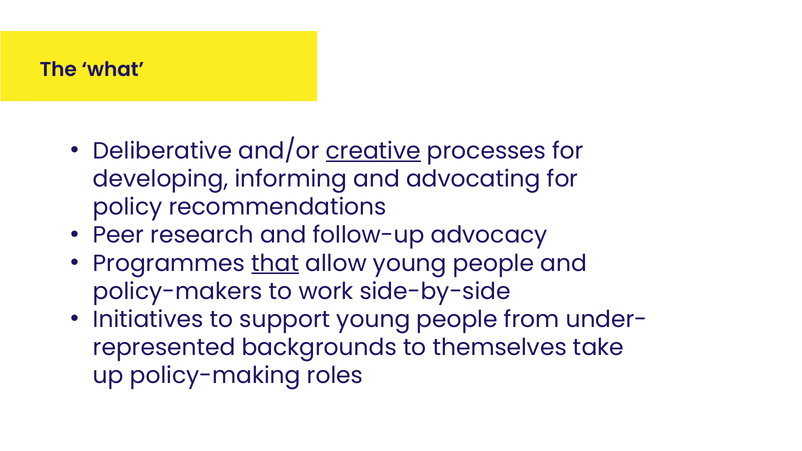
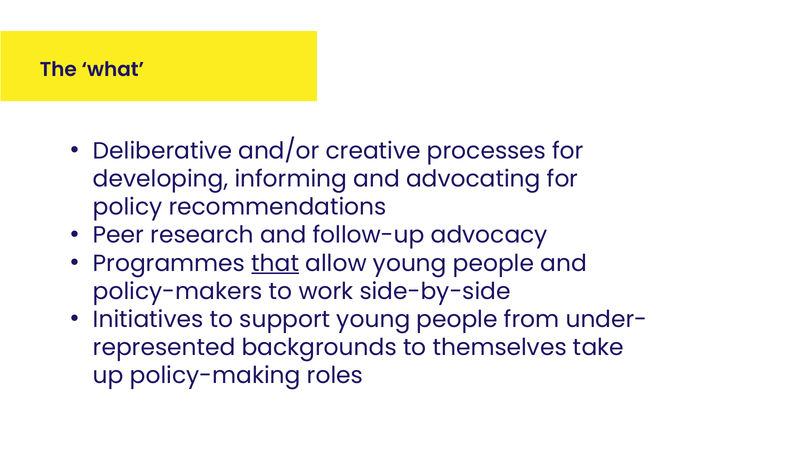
creative underline: present -> none (373, 151)
